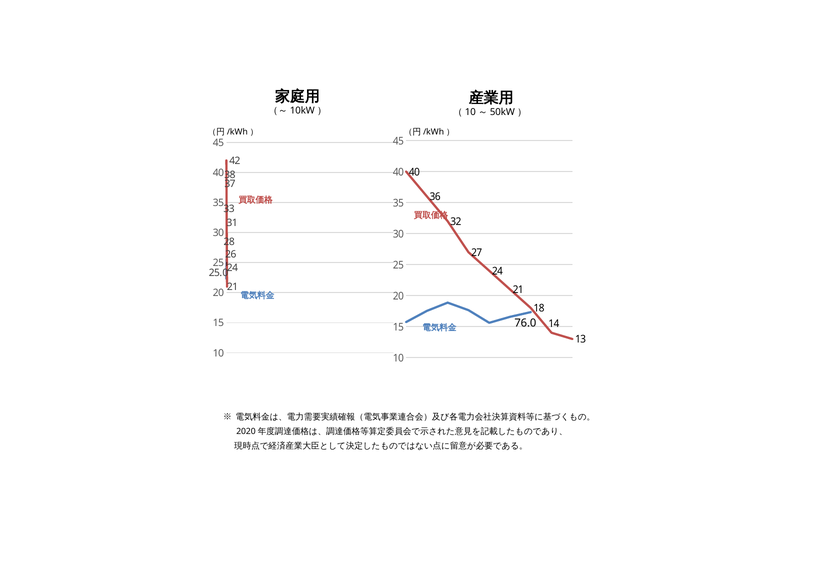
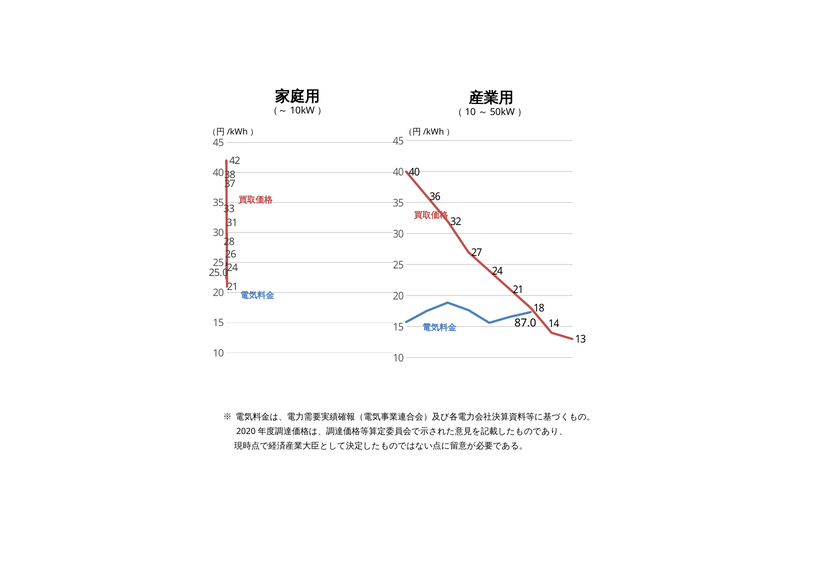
76.0: 76.0 -> 87.0 (525, 323)
